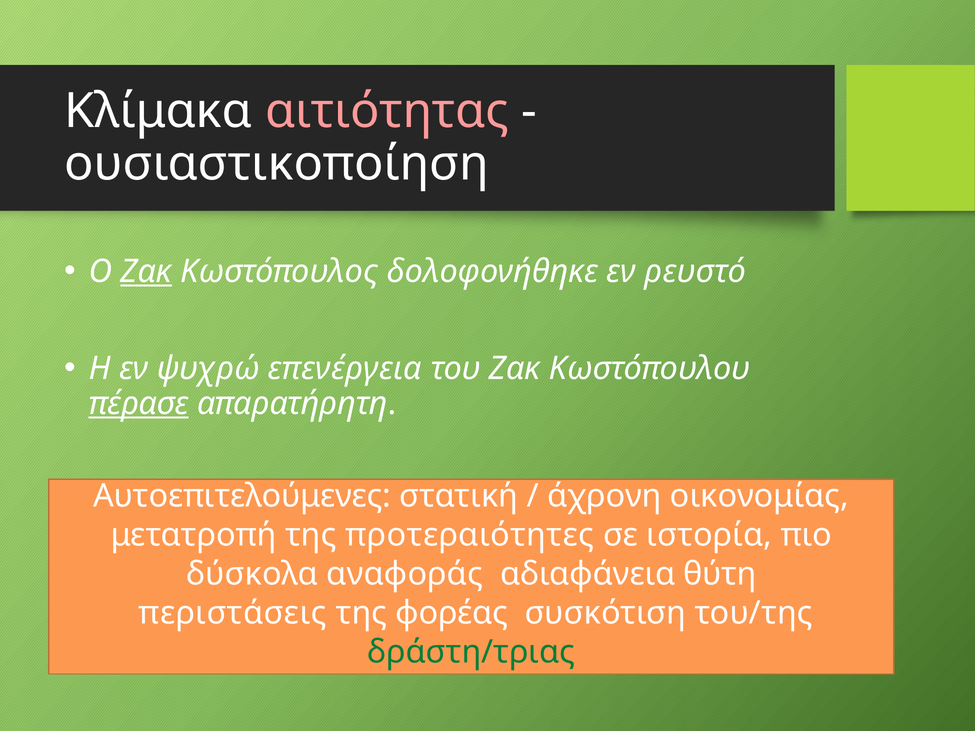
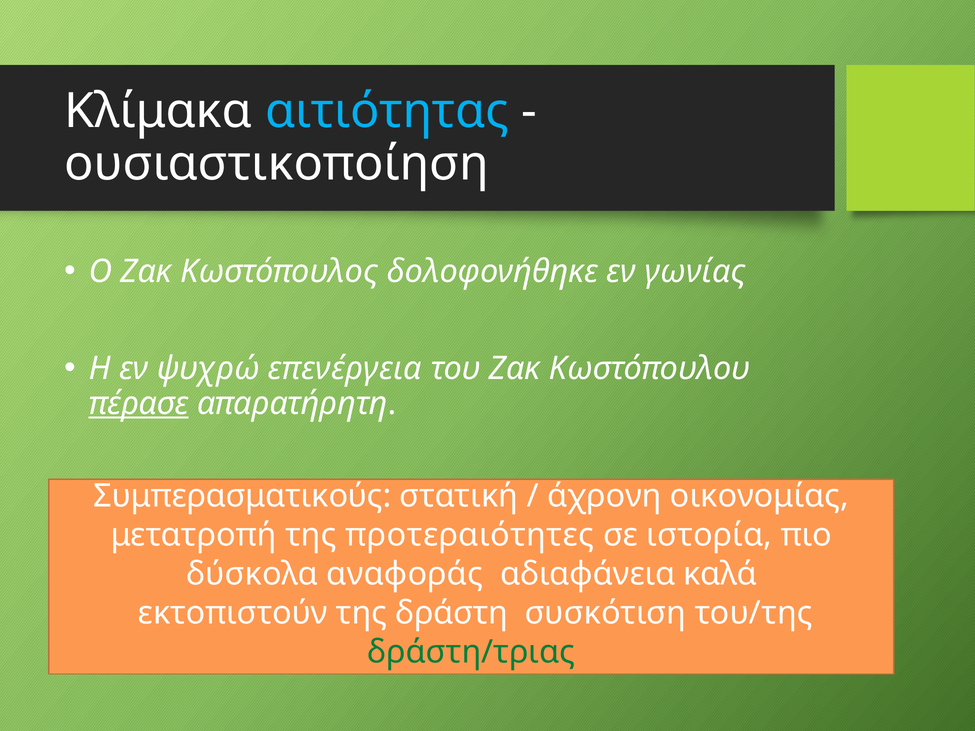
αιτιότητας colour: pink -> light blue (387, 111)
Ζακ underline: present -> none (146, 271)
ρευστό: ρευστό -> γωνίας (695, 271)
Αυτοεπιτελούμενες: Αυτοεπιτελούμενες -> Συμπερασματικούς (242, 496)
θύτη: θύτη -> καλά (720, 574)
περιστάσεις: περιστάσεις -> εκτοπιστούν (233, 613)
φορέας: φορέας -> δράστη (452, 613)
